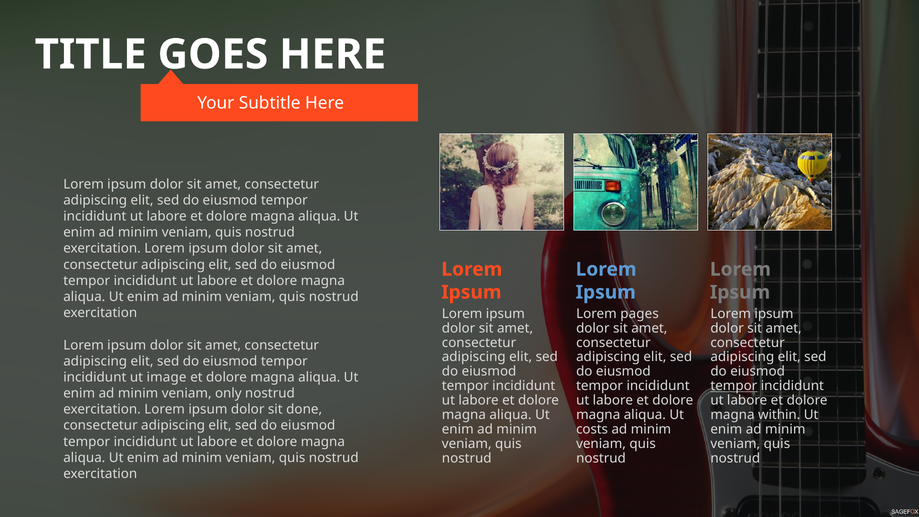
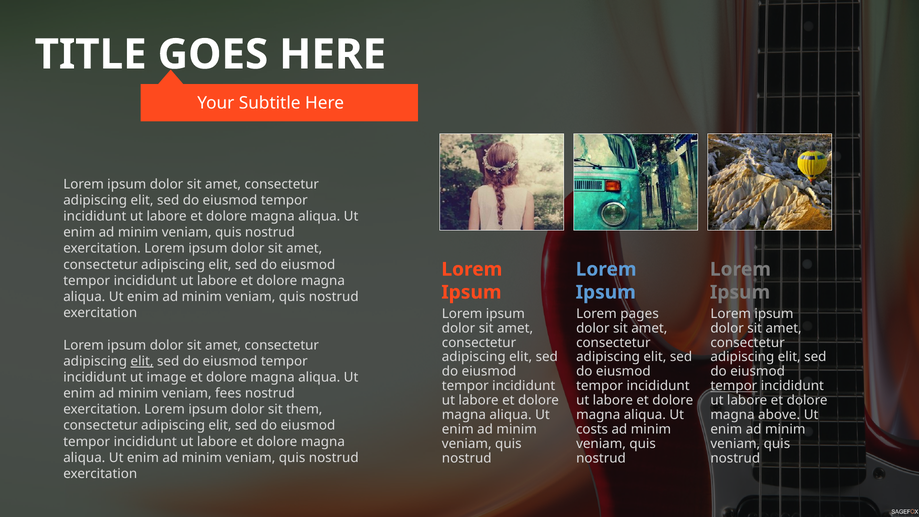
elit underline: none -> present (142, 361)
only: only -> fees (228, 393)
done: done -> them (304, 409)
within: within -> above (779, 415)
